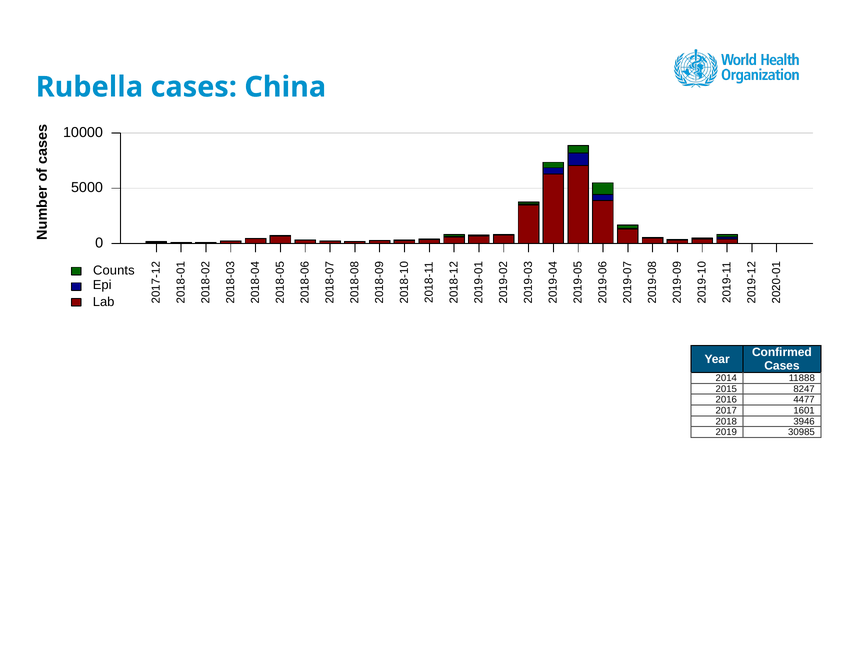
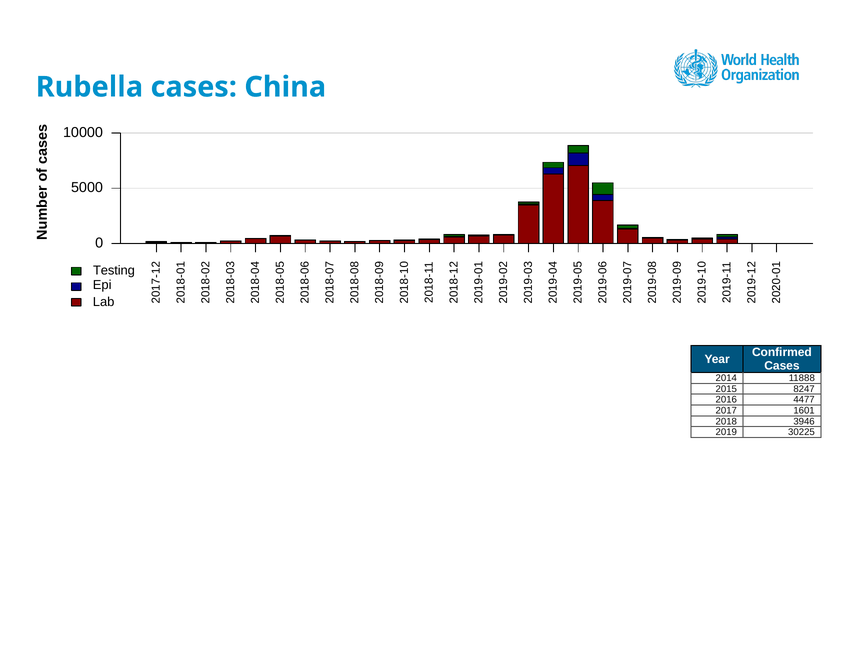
Counts: Counts -> Testing (114, 271)
30985: 30985 -> 30225 (801, 432)
